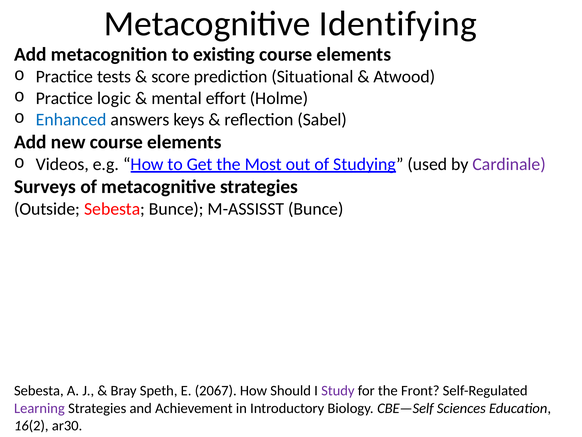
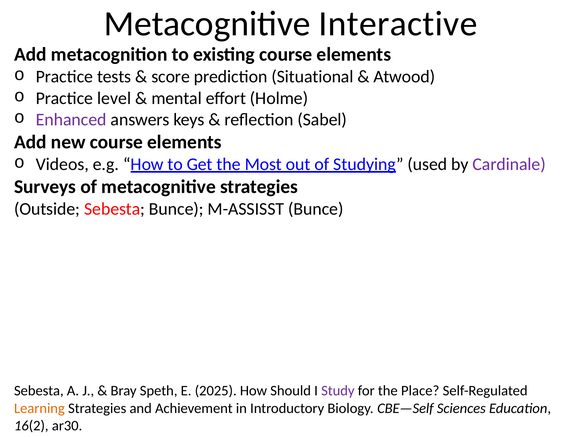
Identifying: Identifying -> Interactive (398, 24)
logic: logic -> level (114, 98)
Enhanced colour: blue -> purple (71, 119)
2067: 2067 -> 2025 (216, 390)
Front: Front -> Place (420, 390)
Learning colour: purple -> orange (39, 408)
